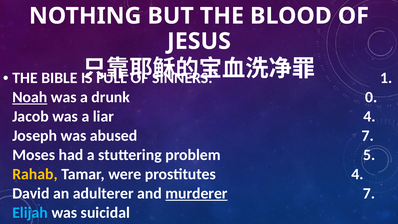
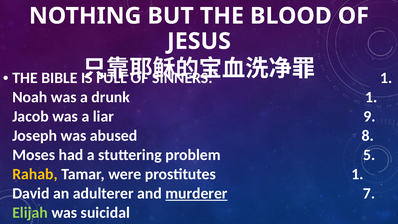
Noah underline: present -> none (30, 97)
drunk 0: 0 -> 1 (371, 97)
liar 4: 4 -> 9 (369, 116)
abused 7: 7 -> 8 (368, 136)
prostitutes 4: 4 -> 1 (357, 174)
Elijah colour: light blue -> light green (30, 213)
